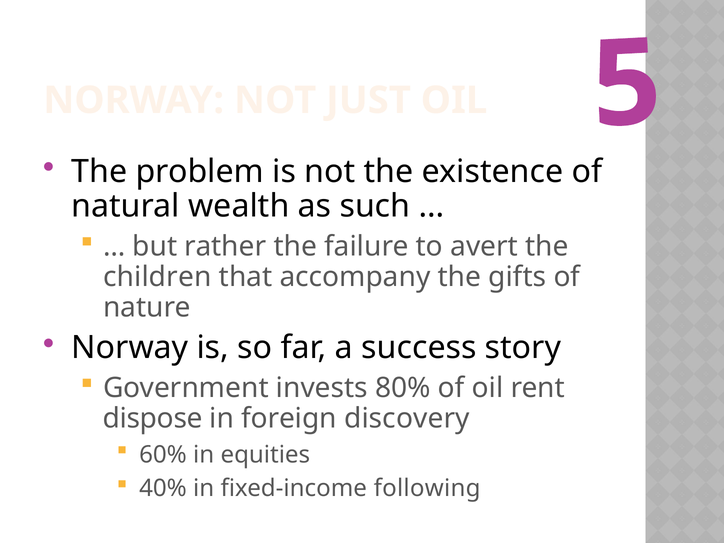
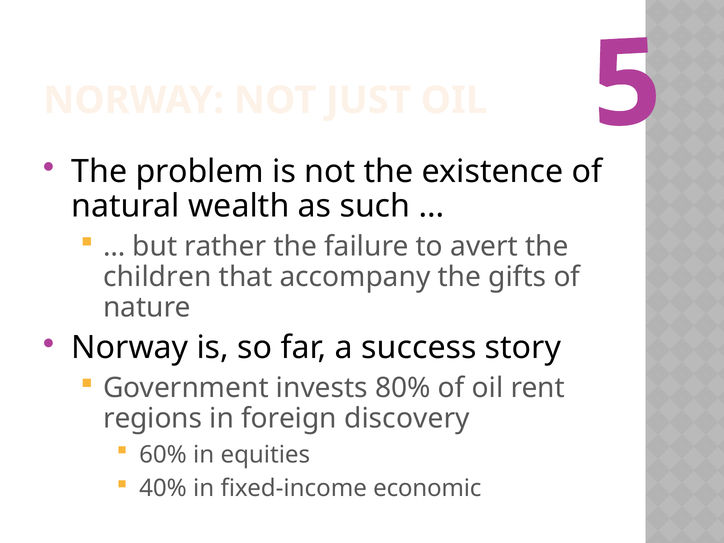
dispose: dispose -> regions (153, 419)
following: following -> economic (427, 488)
